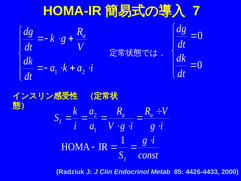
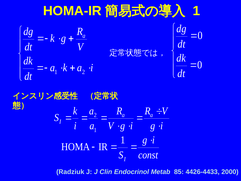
7: 7 -> 1 (196, 11)
